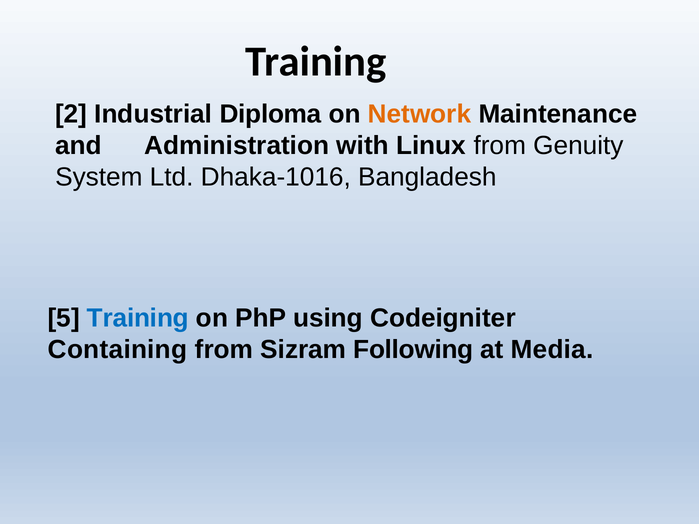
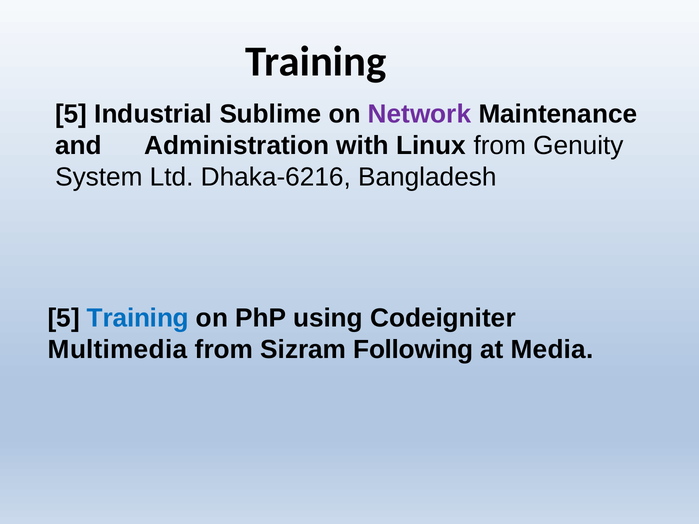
2: 2 -> 5 (71, 114)
Diploma: Diploma -> Sublime (270, 114)
Network colour: orange -> purple (420, 114)
Dhaka-1016: Dhaka-1016 -> Dhaka-6216 (276, 177)
Containing: Containing -> Multimedia (118, 350)
